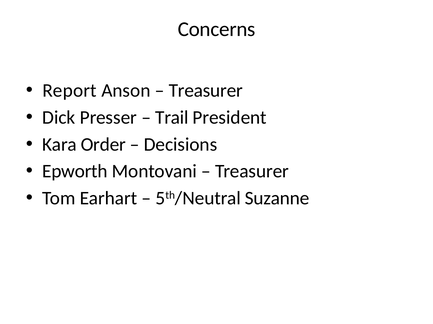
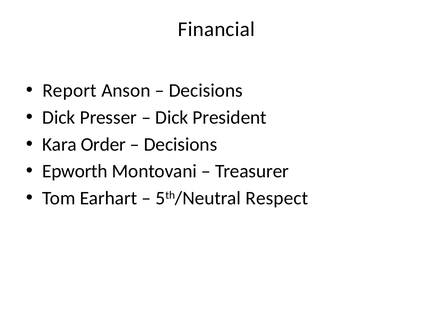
Concerns: Concerns -> Financial (216, 29)
Treasurer: Treasurer -> Decisions (206, 91)
Trail: Trail -> Dick (172, 118)
Suzanne: Suzanne -> Respect (277, 199)
